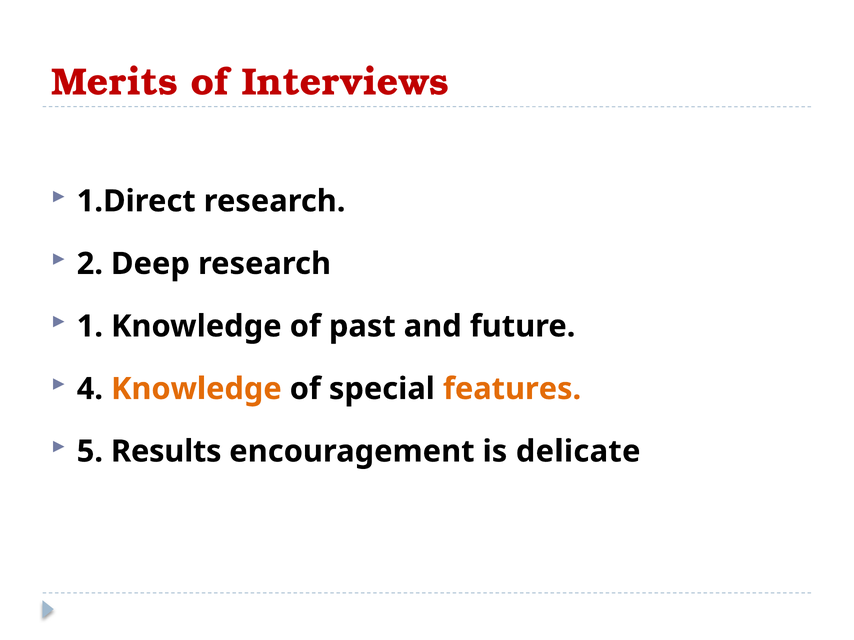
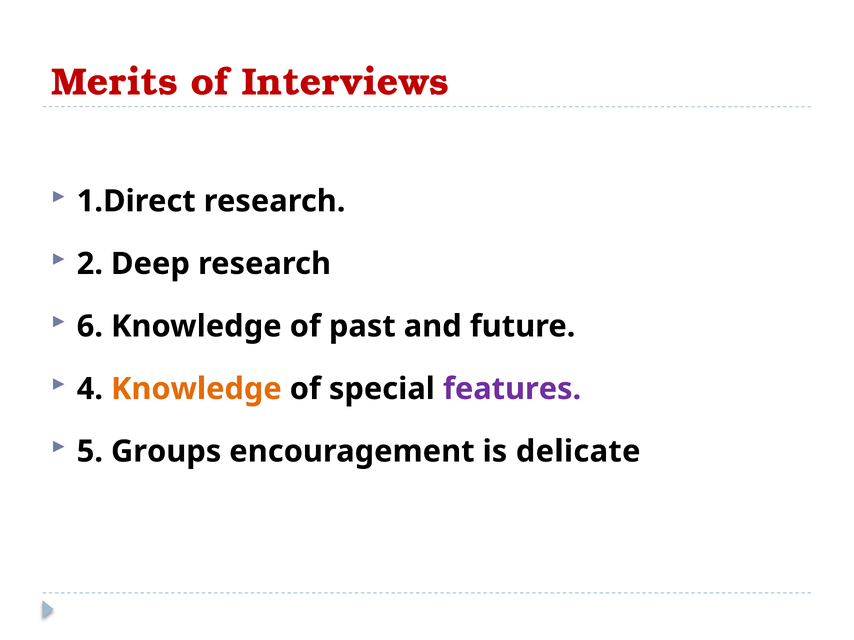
1: 1 -> 6 (90, 327)
features colour: orange -> purple (512, 389)
Results: Results -> Groups (166, 452)
